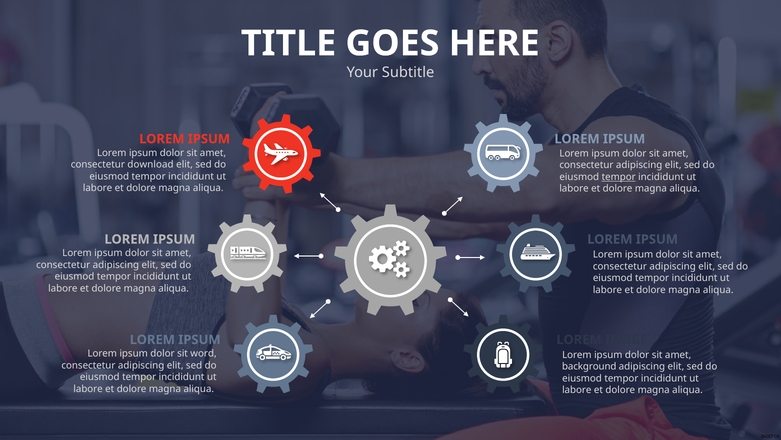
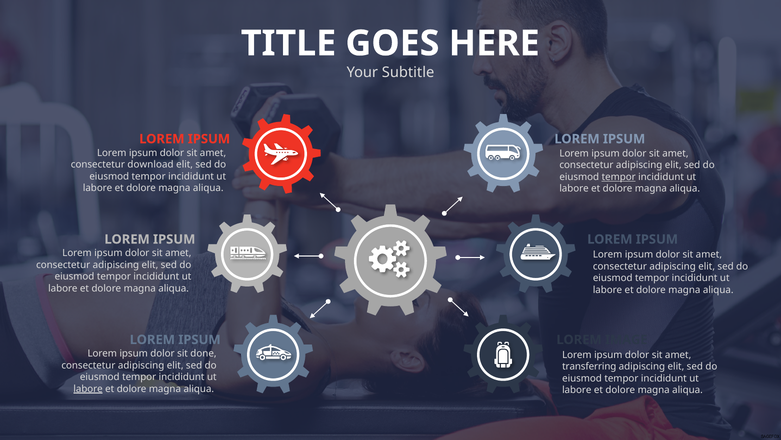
word: word -> done (203, 353)
background: background -> transferring (589, 366)
labore underline: none -> present (88, 388)
